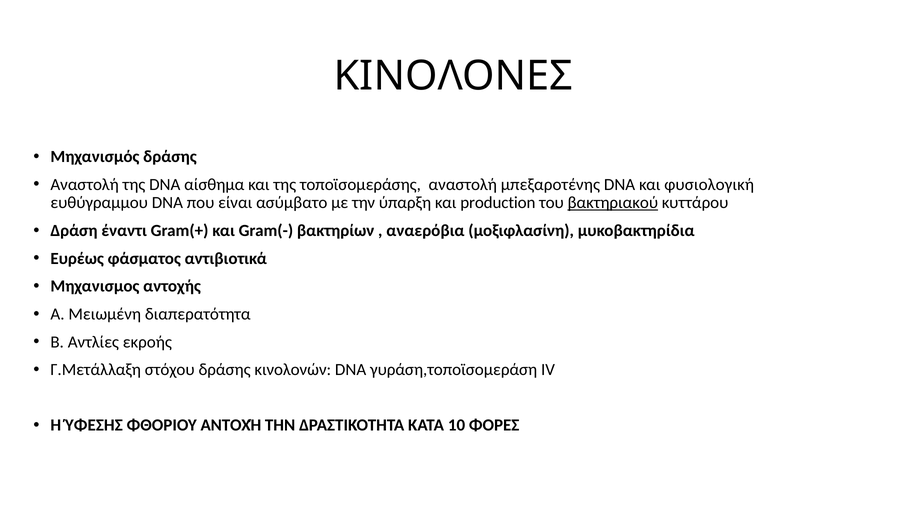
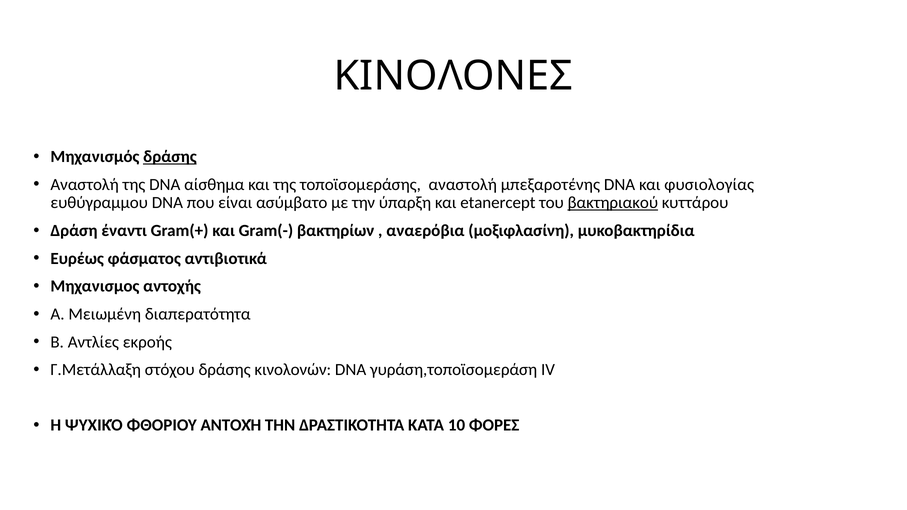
δράσης underline: none -> present (170, 157)
φυσιολογική: φυσιολογική -> φυσιολογίας (709, 185)
production: production -> etanercept (498, 203)
ΎΦΕΣΗΣ: ΎΦΕΣΗΣ -> ΨΥΧΙΚΌ (94, 425)
